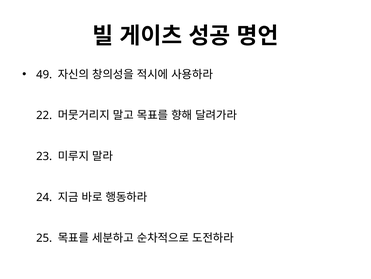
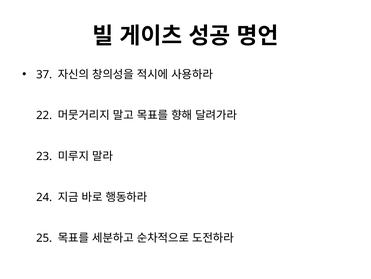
49: 49 -> 37 (44, 74)
